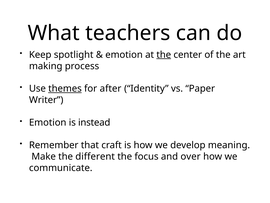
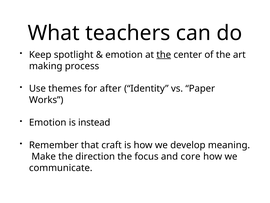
themes underline: present -> none (65, 88)
Writer: Writer -> Works (46, 100)
different: different -> direction (95, 156)
over: over -> core (191, 156)
